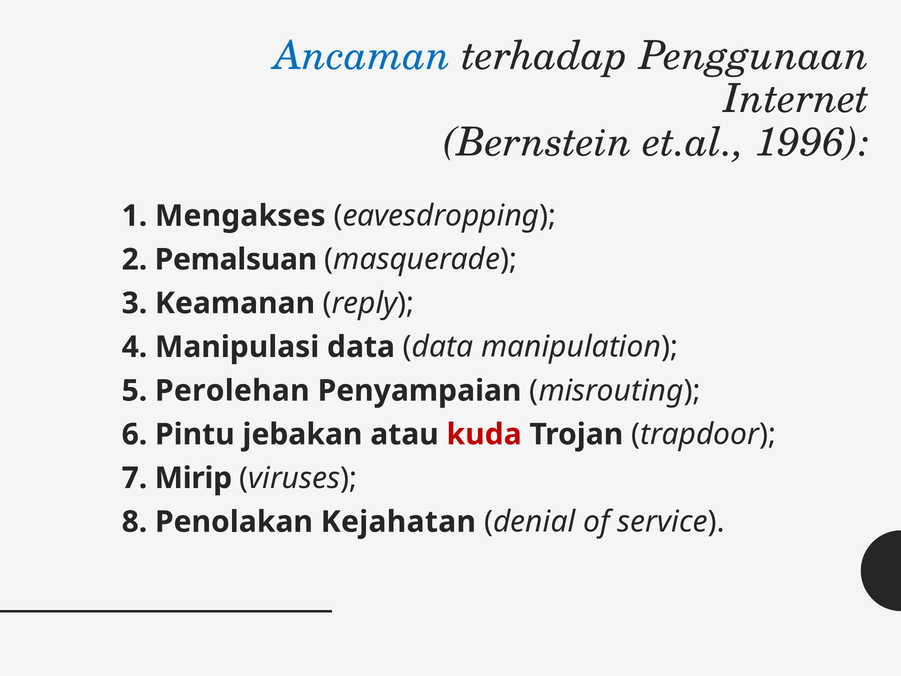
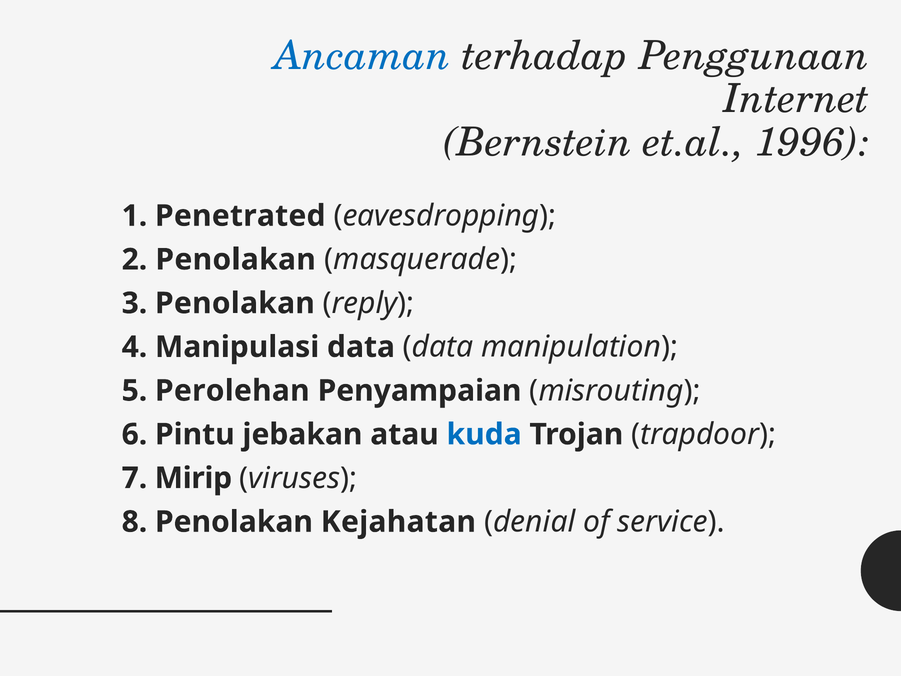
Mengakses: Mengakses -> Penetrated (240, 216)
2 Pemalsuan: Pemalsuan -> Penolakan (236, 259)
3 Keamanan: Keamanan -> Penolakan (235, 303)
kuda colour: red -> blue (484, 434)
